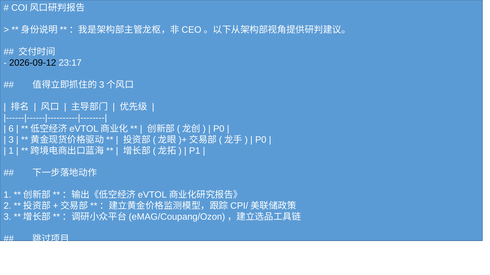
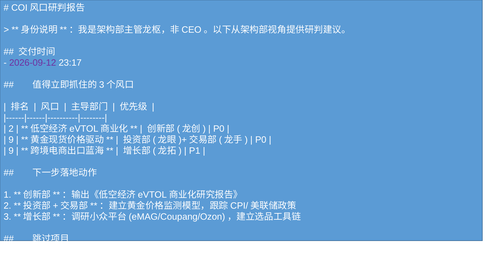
2026-09-12 colour: black -> purple (33, 63)
6: 6 -> 2 (11, 129)
3: 3 -> 9 (11, 140)
1: 1 -> 9 (11, 151)
